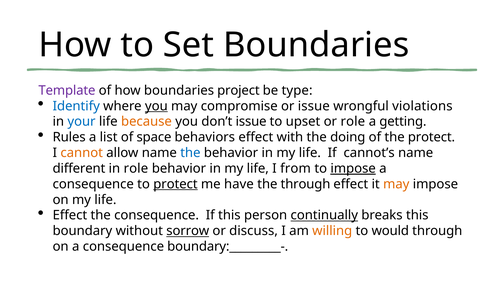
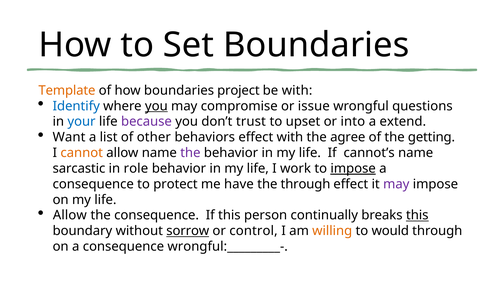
Template colour: purple -> orange (67, 90)
be type: type -> with (297, 90)
violations: violations -> questions (422, 106)
because colour: orange -> purple (146, 121)
don’t issue: issue -> trust (251, 121)
or role: role -> into (353, 121)
getting: getting -> extend (403, 121)
Rules: Rules -> Want (69, 137)
space: space -> other (154, 137)
doing: doing -> agree (348, 137)
the protect: protect -> getting (431, 137)
the colour: blue -> purple (190, 153)
different: different -> sarcastic (79, 168)
from: from -> work (296, 168)
protect underline: present -> none (175, 184)
may colour: orange -> purple (396, 184)
Effect: Effect -> Allow (70, 215)
continually underline: present -> none (324, 215)
this underline: none -> present (417, 215)
discuss: discuss -> control (254, 231)
boundary:_________-: boundary:_________- -> wrongful:_________- (228, 246)
